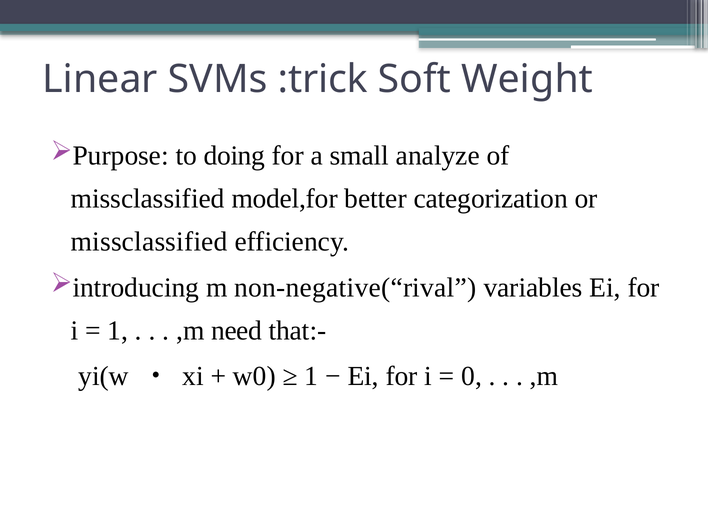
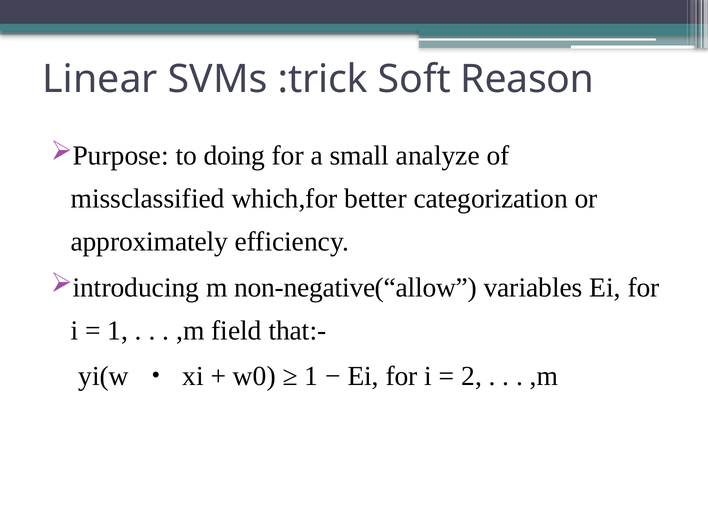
Weight: Weight -> Reason (527, 79)
model,for: model,for -> which,for (285, 199)
missclassified: missclassified -> approximately (149, 242)
non-negative(“rival: non-negative(“rival -> non-negative(“allow (356, 288)
need: need -> field (236, 331)
0: 0 -> 2 (472, 376)
